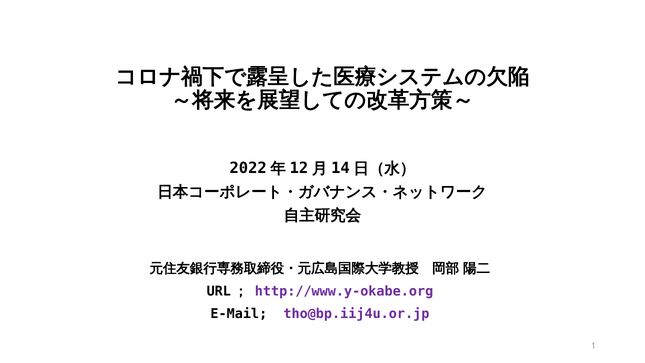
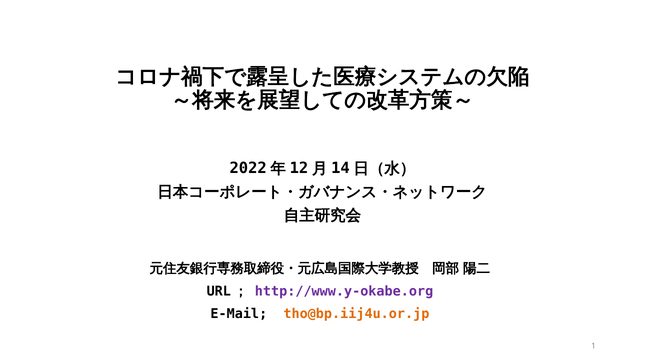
tho@bp.iij4u.or.jp colour: purple -> orange (356, 314)
